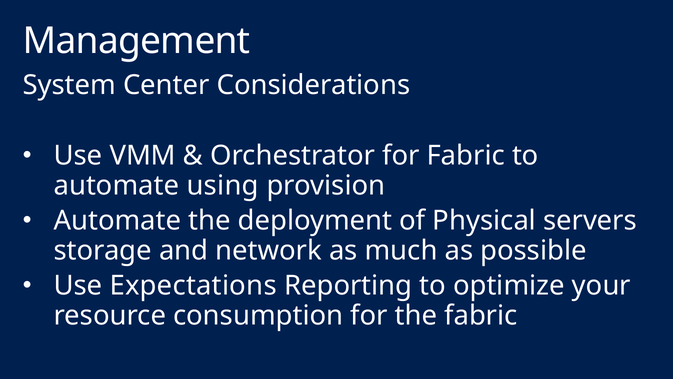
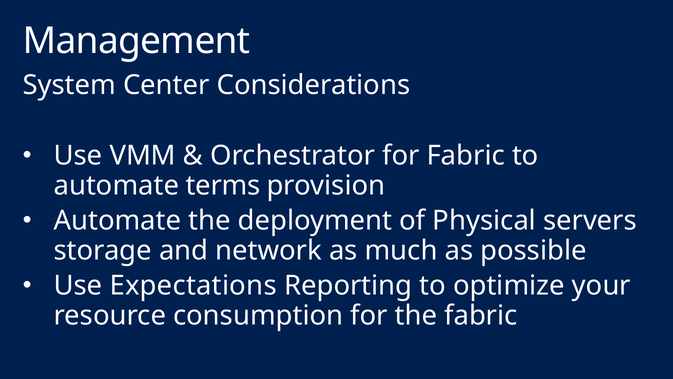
using: using -> terms (223, 185)
